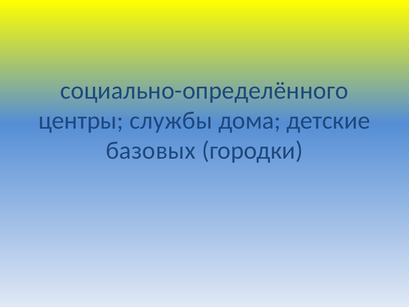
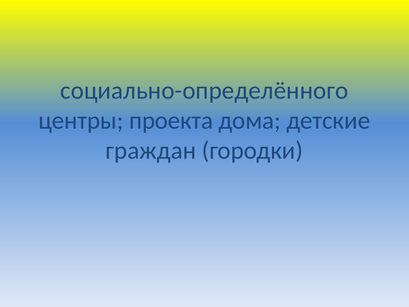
службы: службы -> проекта (171, 120)
базовых: базовых -> граждан (151, 150)
